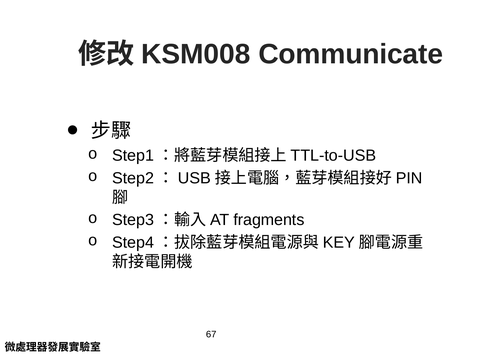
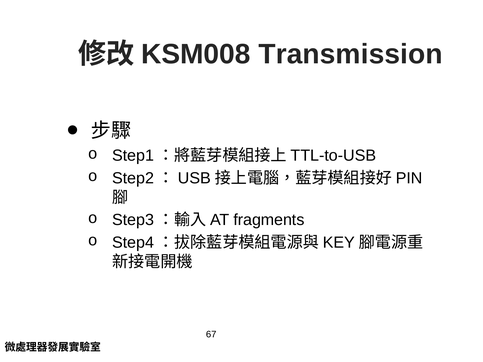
Communicate: Communicate -> Transmission (351, 54)
